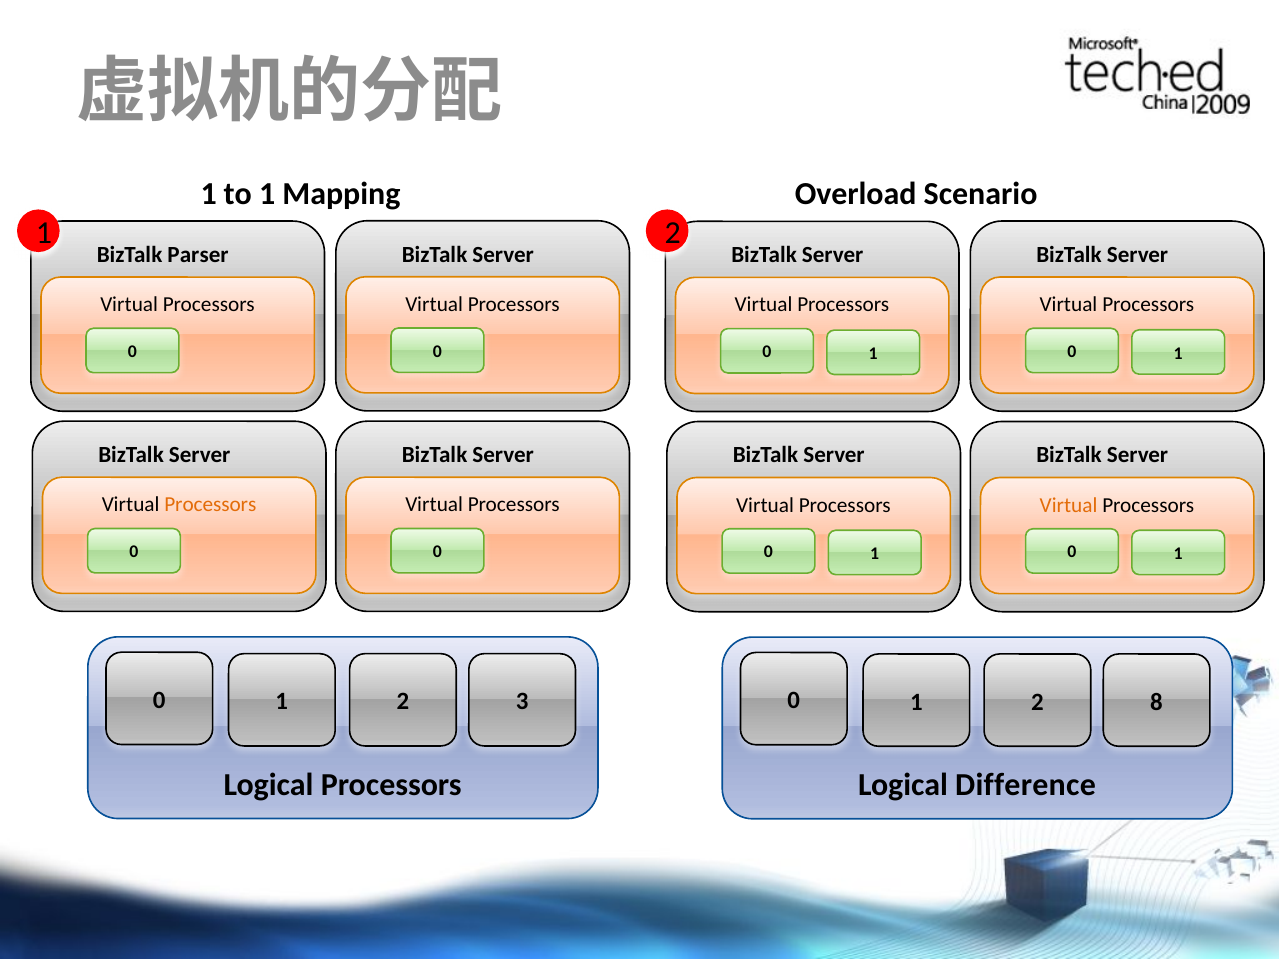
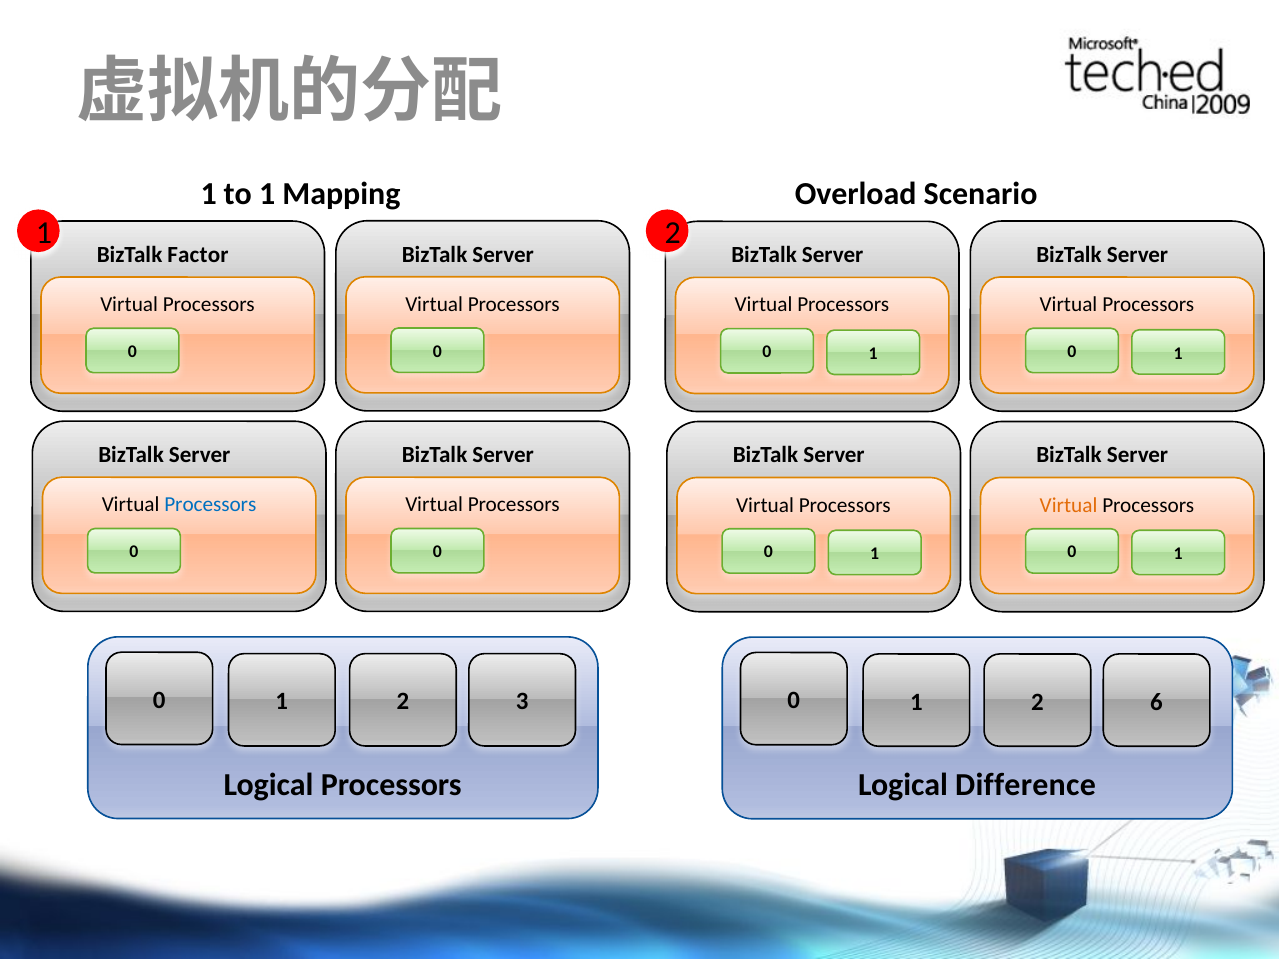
Parser: Parser -> Factor (198, 255)
Processors colour: orange -> blue (210, 505)
8: 8 -> 6 (1157, 702)
